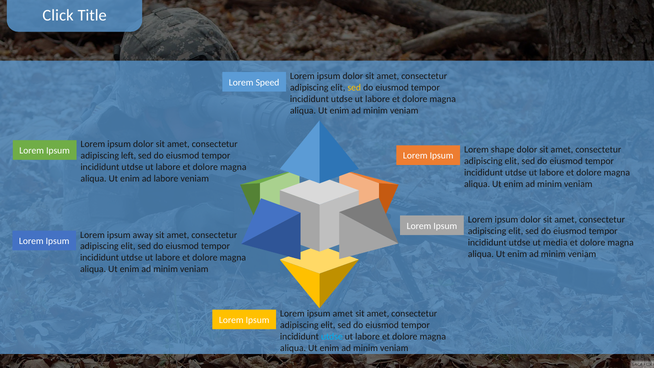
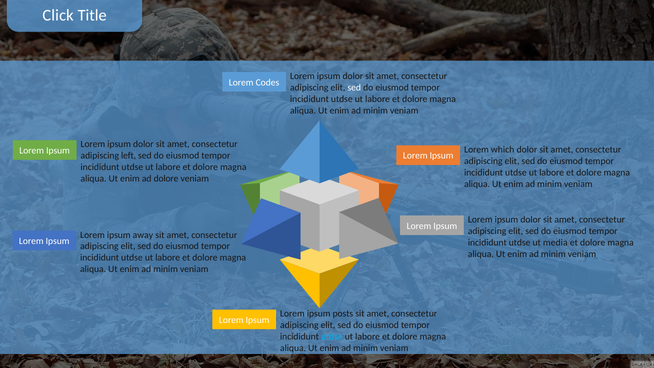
Speed: Speed -> Codes (267, 82)
sed colour: yellow -> white (354, 88)
shape: shape -> which (503, 149)
ad labore: labore -> dolore (166, 179)
ipsum amet: amet -> posts (343, 314)
